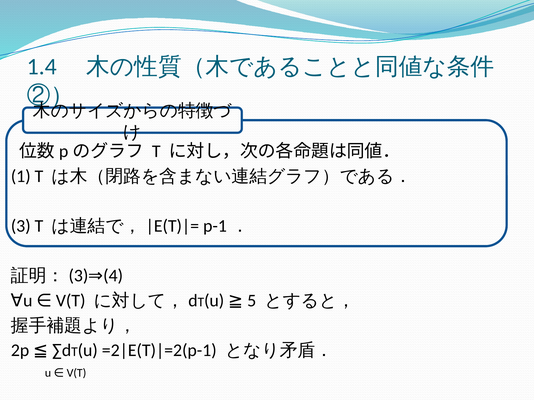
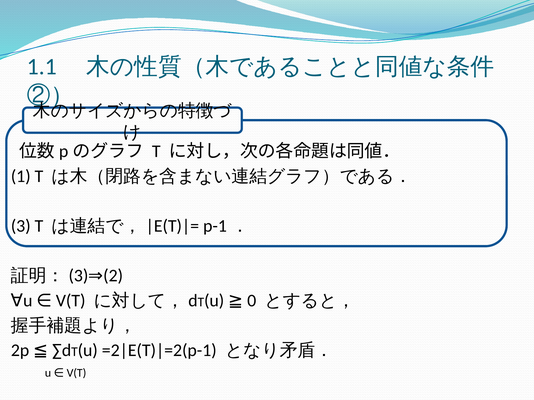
1.4: 1.4 -> 1.1 (42, 67)
4: 4 -> 2 (113, 276)
5: 5 -> 0 (252, 301)
